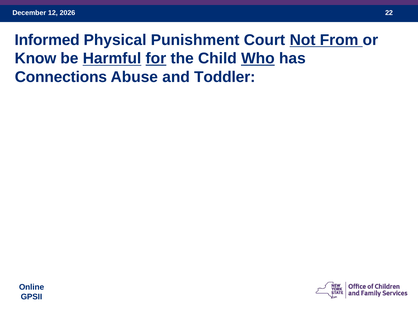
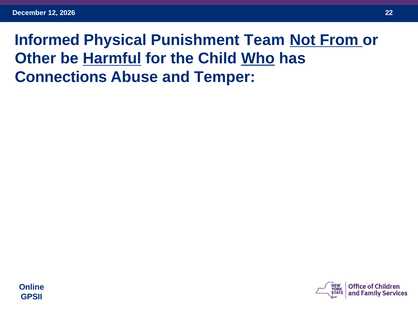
Court: Court -> Team (264, 40)
Know: Know -> Other (35, 58)
for underline: present -> none (156, 58)
Toddler: Toddler -> Temper (225, 77)
